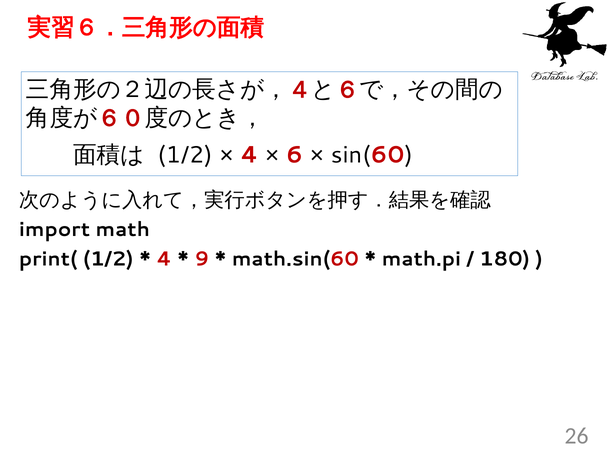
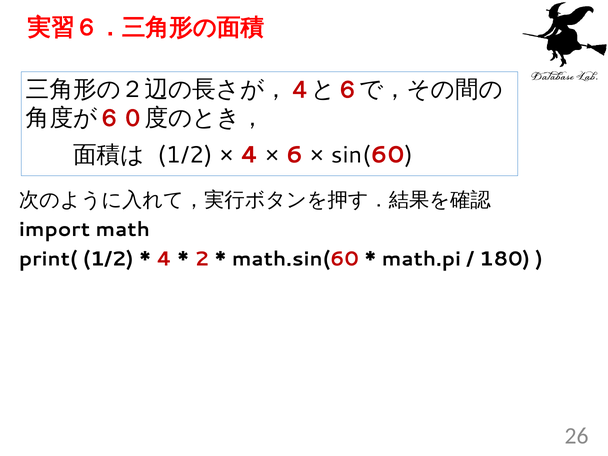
9: 9 -> 2 (202, 259)
